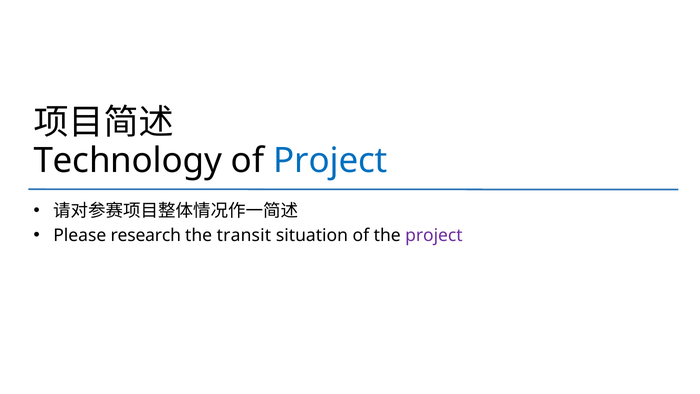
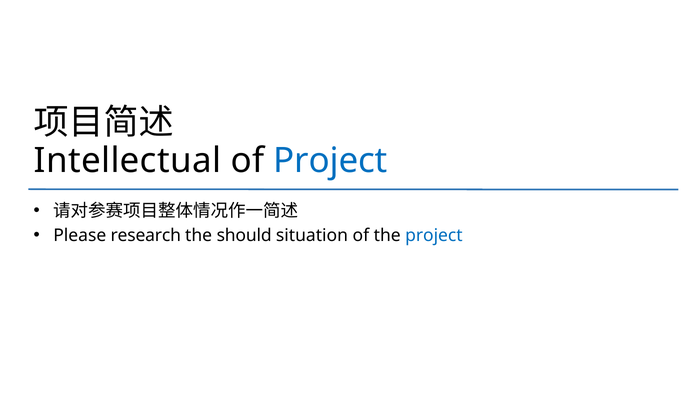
Technology: Technology -> Intellectual (128, 161)
transit: transit -> should (244, 236)
project colour: purple -> blue (434, 236)
